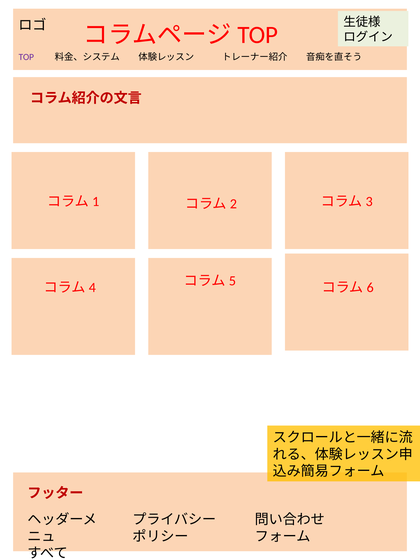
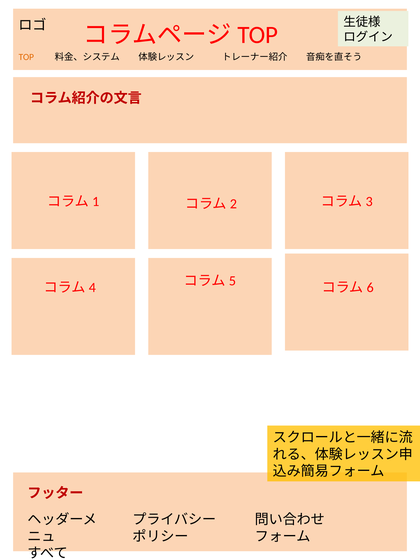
TOP colour: purple -> orange (26, 57)
